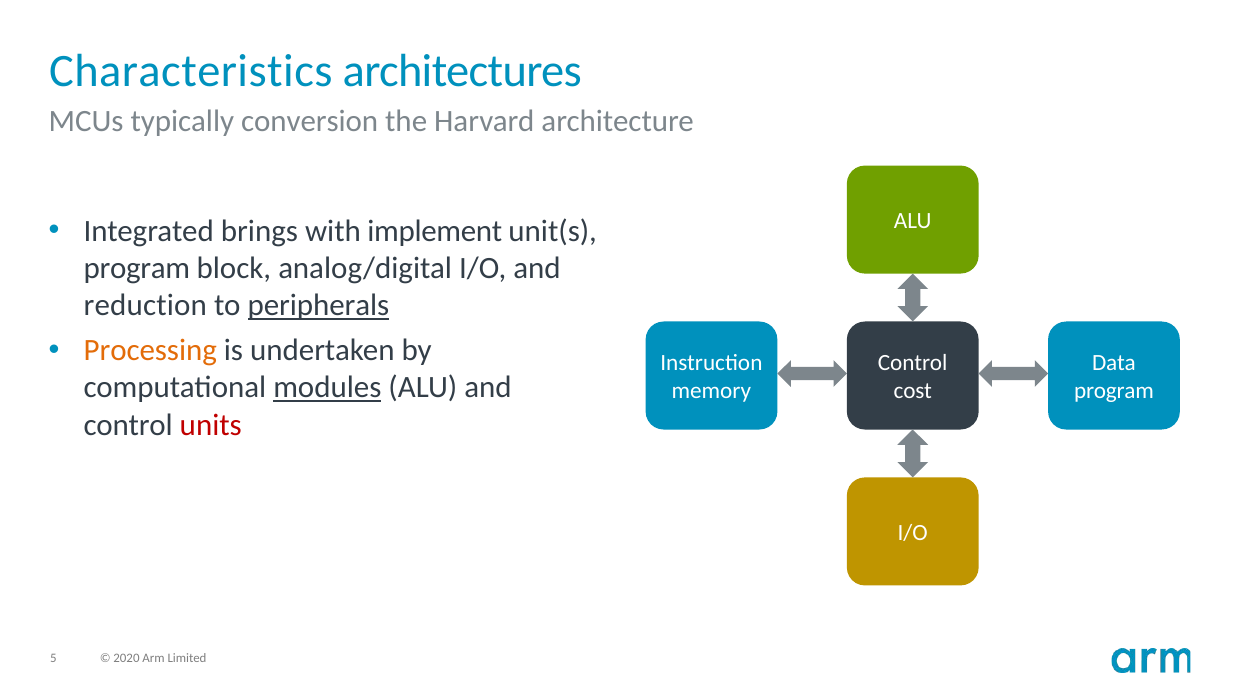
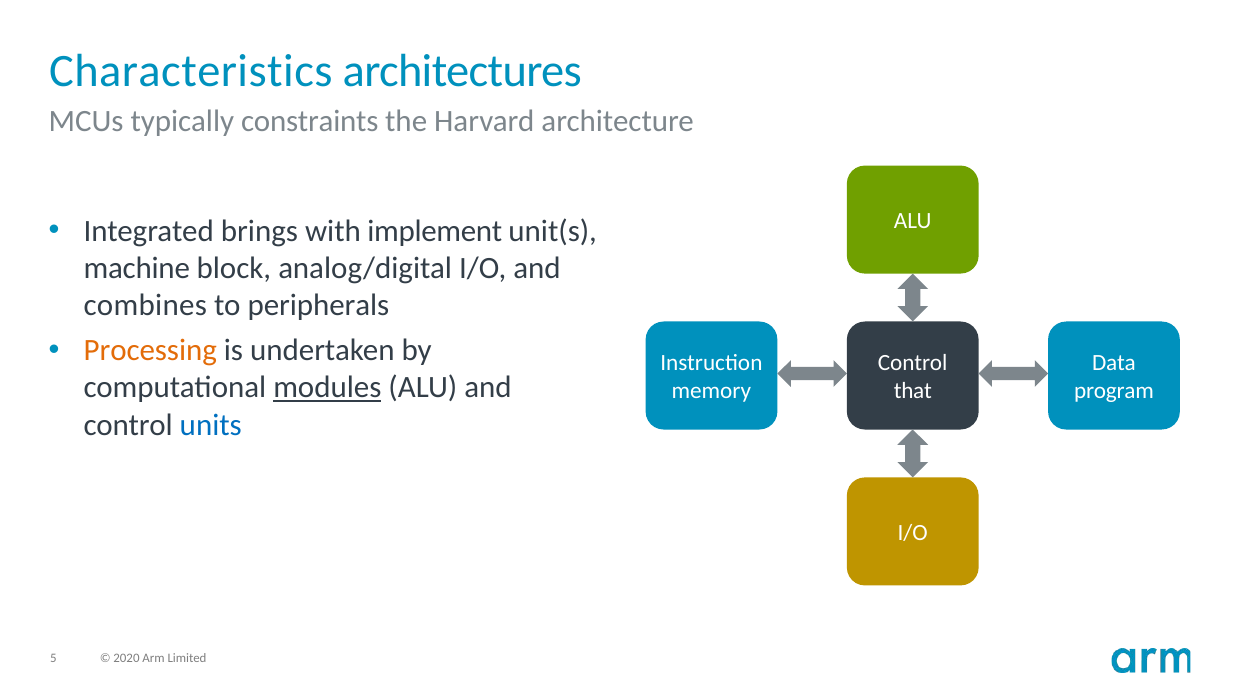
conversion: conversion -> constraints (310, 121)
program: program -> machine (137, 268)
reduction: reduction -> combines (145, 306)
peripherals underline: present -> none (318, 306)
cost: cost -> that (913, 391)
units colour: red -> blue (211, 425)
